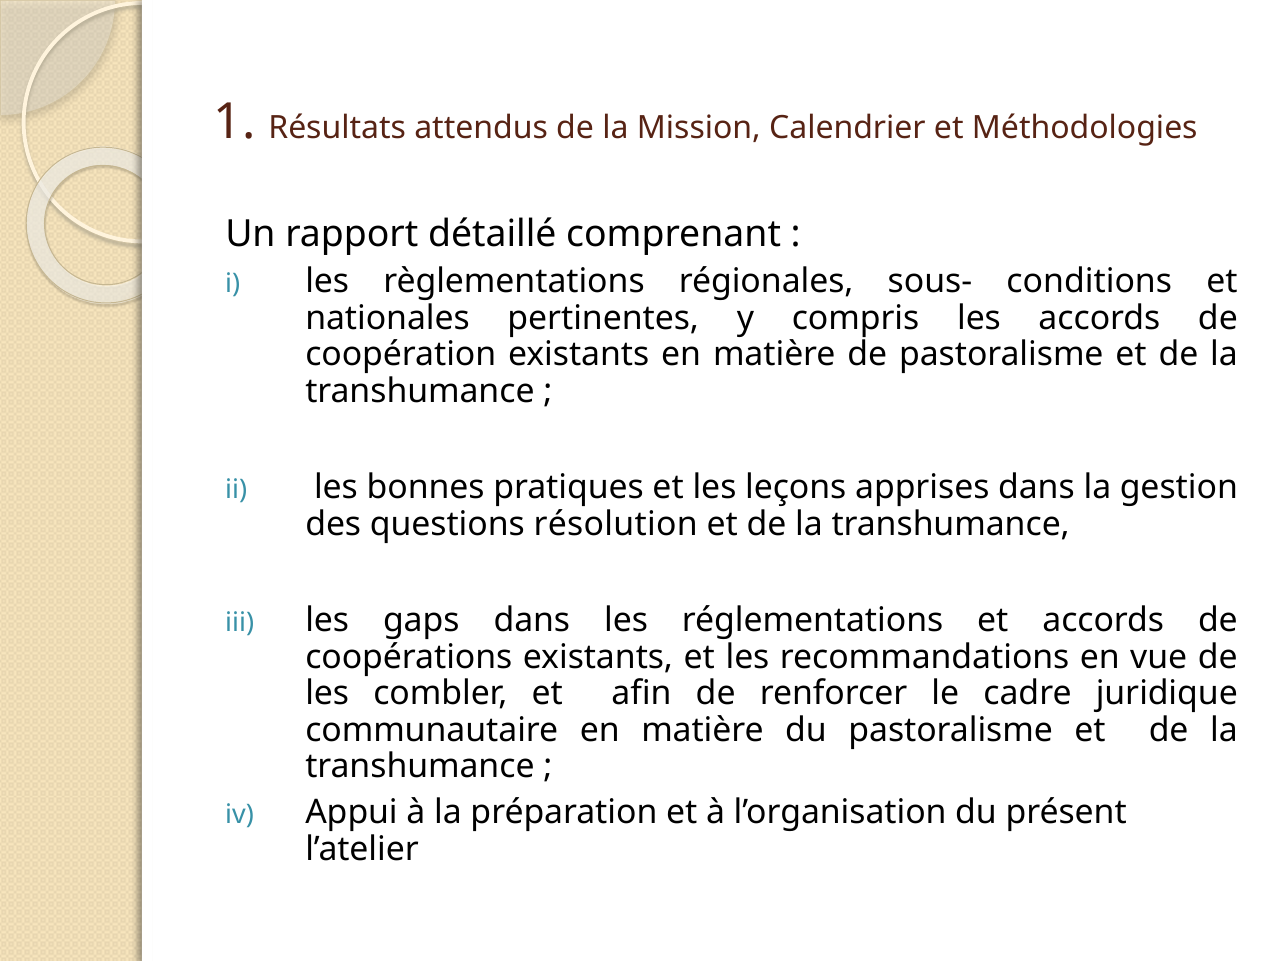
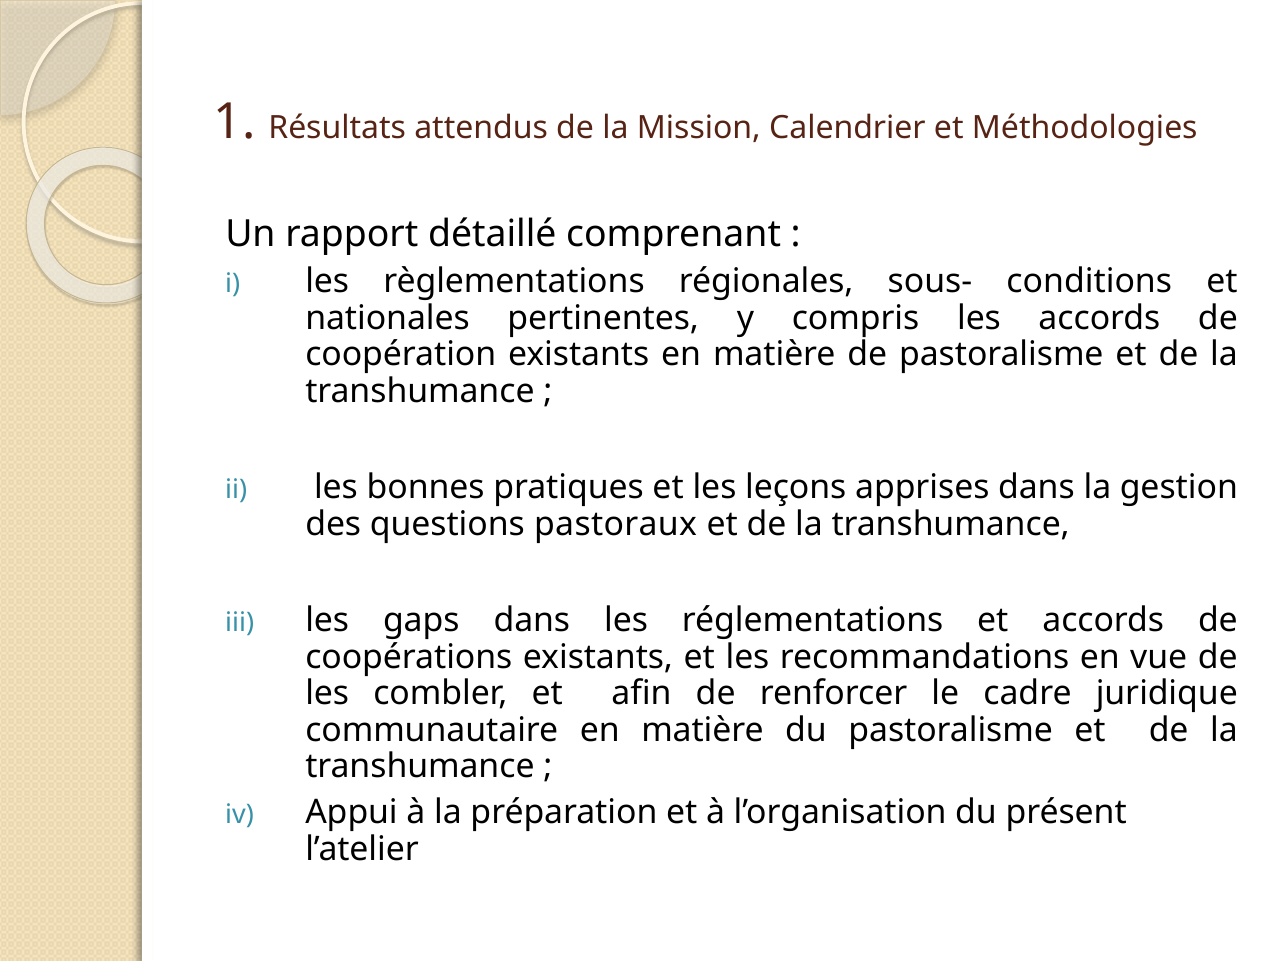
résolution: résolution -> pastoraux (616, 524)
